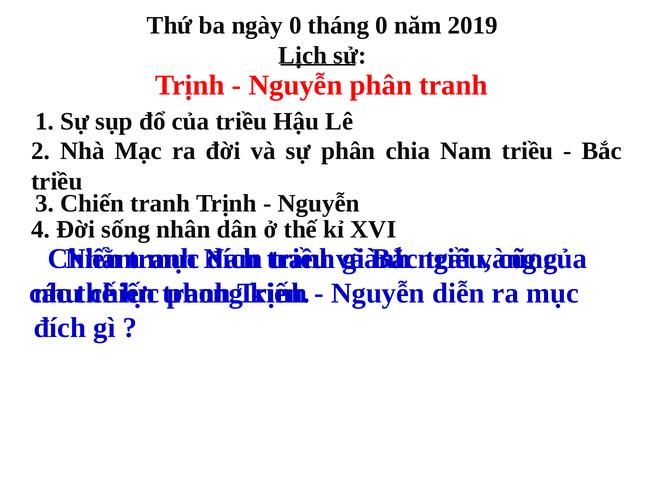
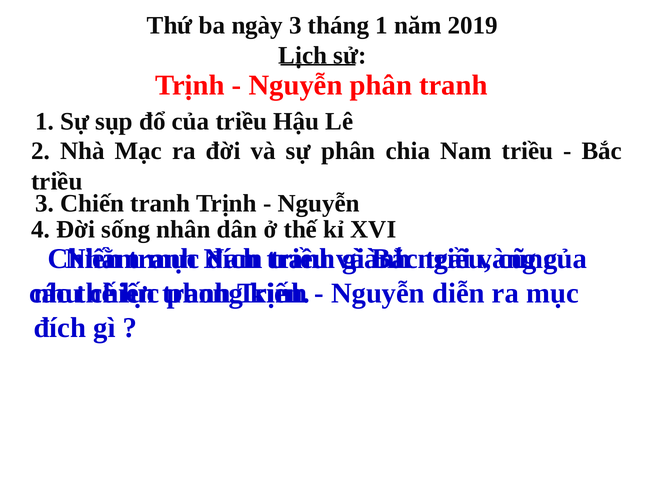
ngày 0: 0 -> 3 (295, 25)
tháng 0: 0 -> 1 (382, 25)
